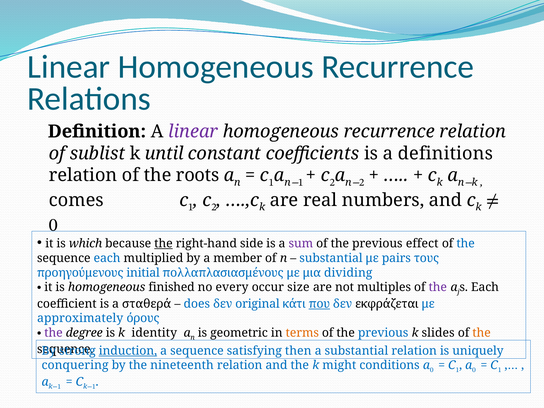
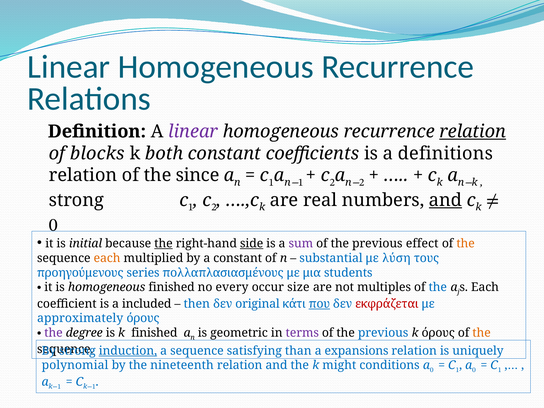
relation underline: none -> present (473, 131)
sublist: sublist -> blocks (97, 154)
until: until -> both (164, 154)
roots: roots -> since (198, 175)
comes: comes -> strong (76, 200)
and underline: none -> present (445, 200)
which: which -> initial (86, 243)
side underline: none -> present (252, 243)
the colour: blue -> orange (466, 243)
each colour: blue -> orange (107, 258)
a member: member -> constant (238, 258)
pairs: pairs -> λύση (396, 258)
initial: initial -> series (143, 273)
dividing: dividing -> students (348, 273)
the colour: purple -> blue (438, 287)
σταθερά: σταθερά -> included (147, 304)
does: does -> then (197, 304)
εκφράζεται colour: black -> red (387, 304)
k identity: identity -> finished (154, 333)
terms colour: orange -> purple (302, 333)
k slides: slides -> όρους (438, 333)
then: then -> than (298, 351)
a substantial: substantial -> expansions (357, 351)
conquering: conquering -> polynomial (75, 365)
